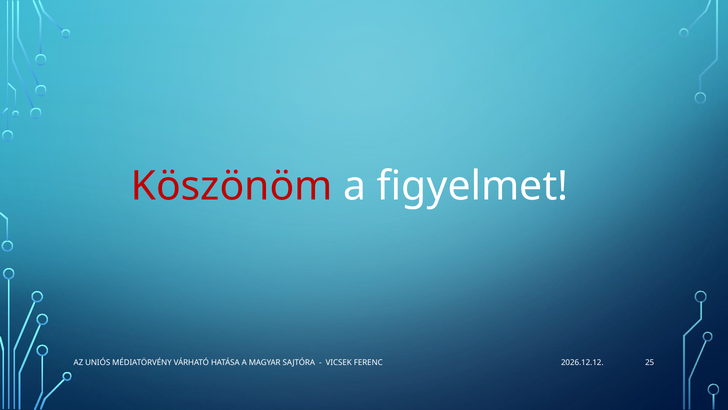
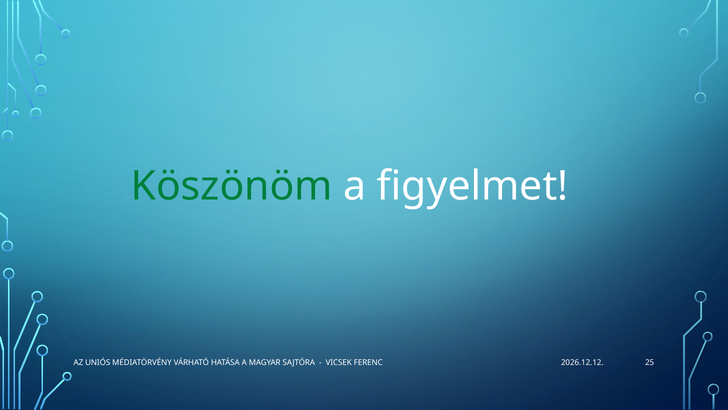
Köszönöm colour: red -> green (232, 186)
